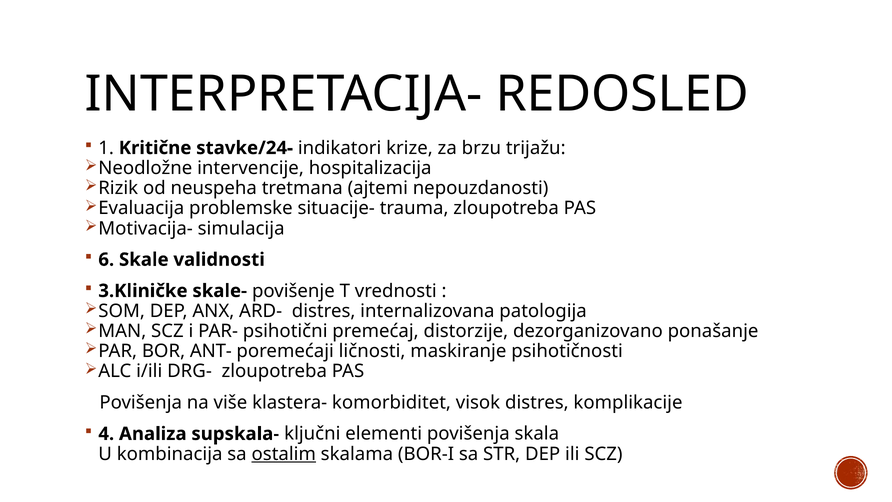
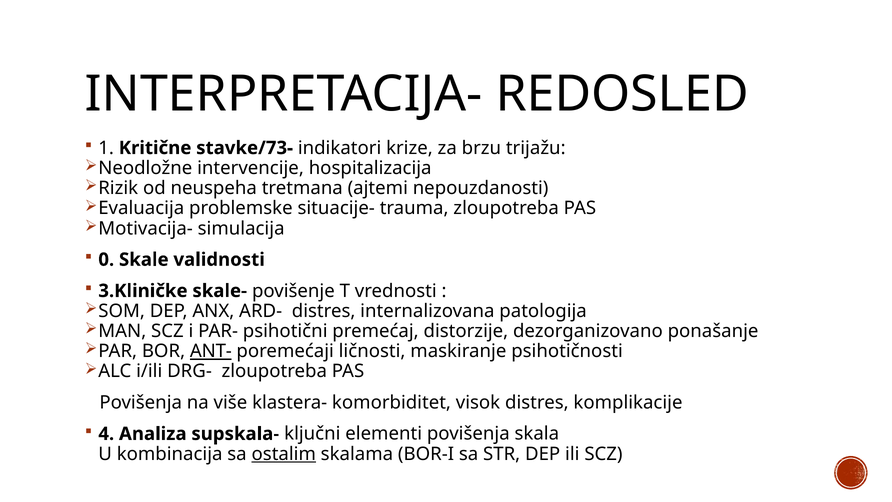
stavke/24-: stavke/24- -> stavke/73- (245, 148)
6: 6 -> 0 (106, 260)
ANT- underline: none -> present (211, 351)
